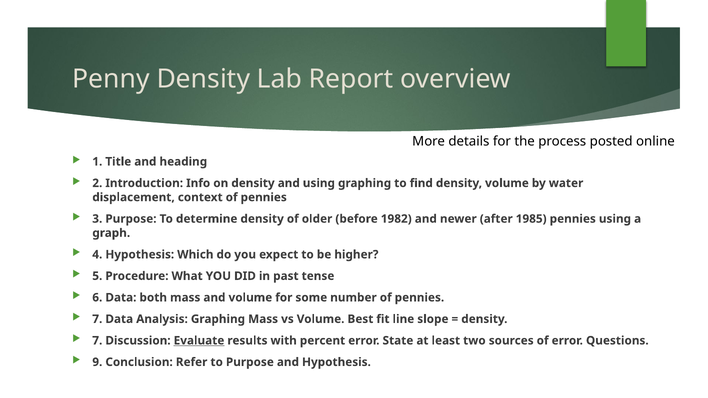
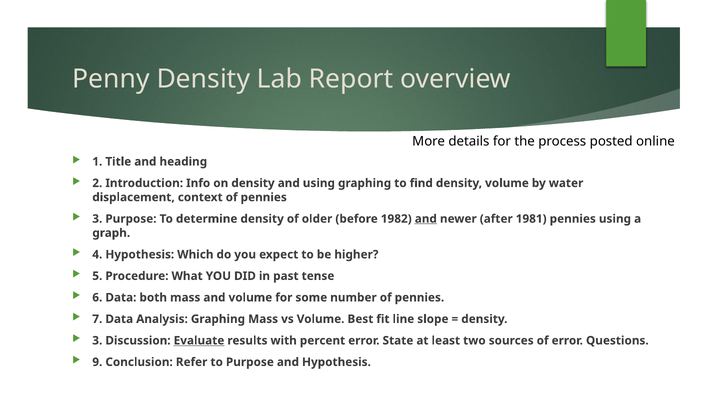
and underline: none -> present (426, 219)
1985: 1985 -> 1981 (531, 219)
7: 7 -> 3 (97, 341)
